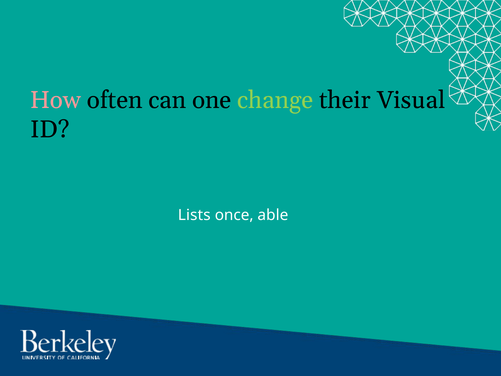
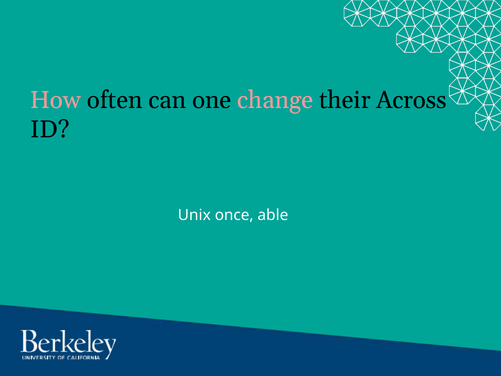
change colour: light green -> pink (275, 100)
Visual: Visual -> Across (411, 100)
Lists: Lists -> Unix (194, 215)
